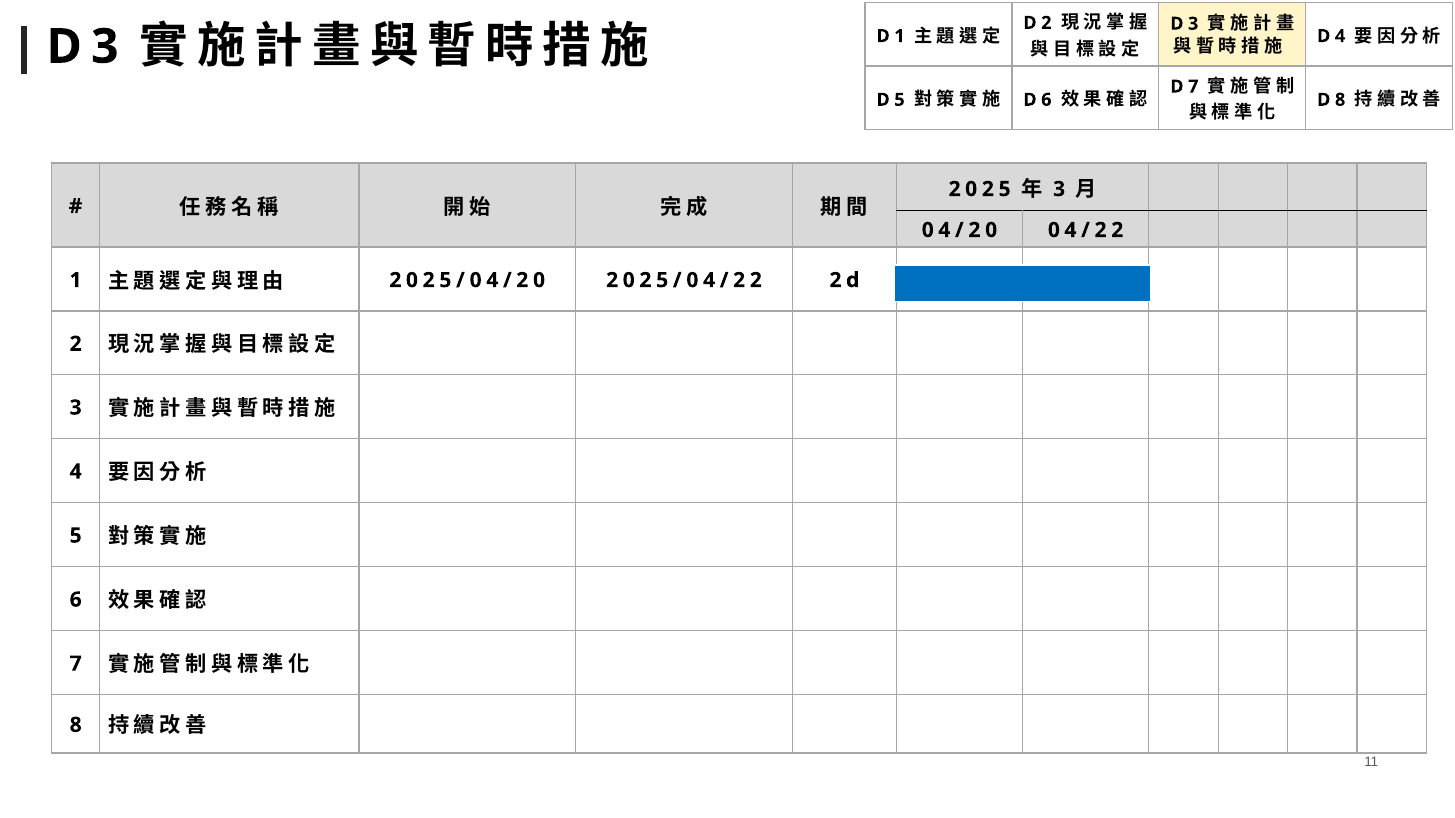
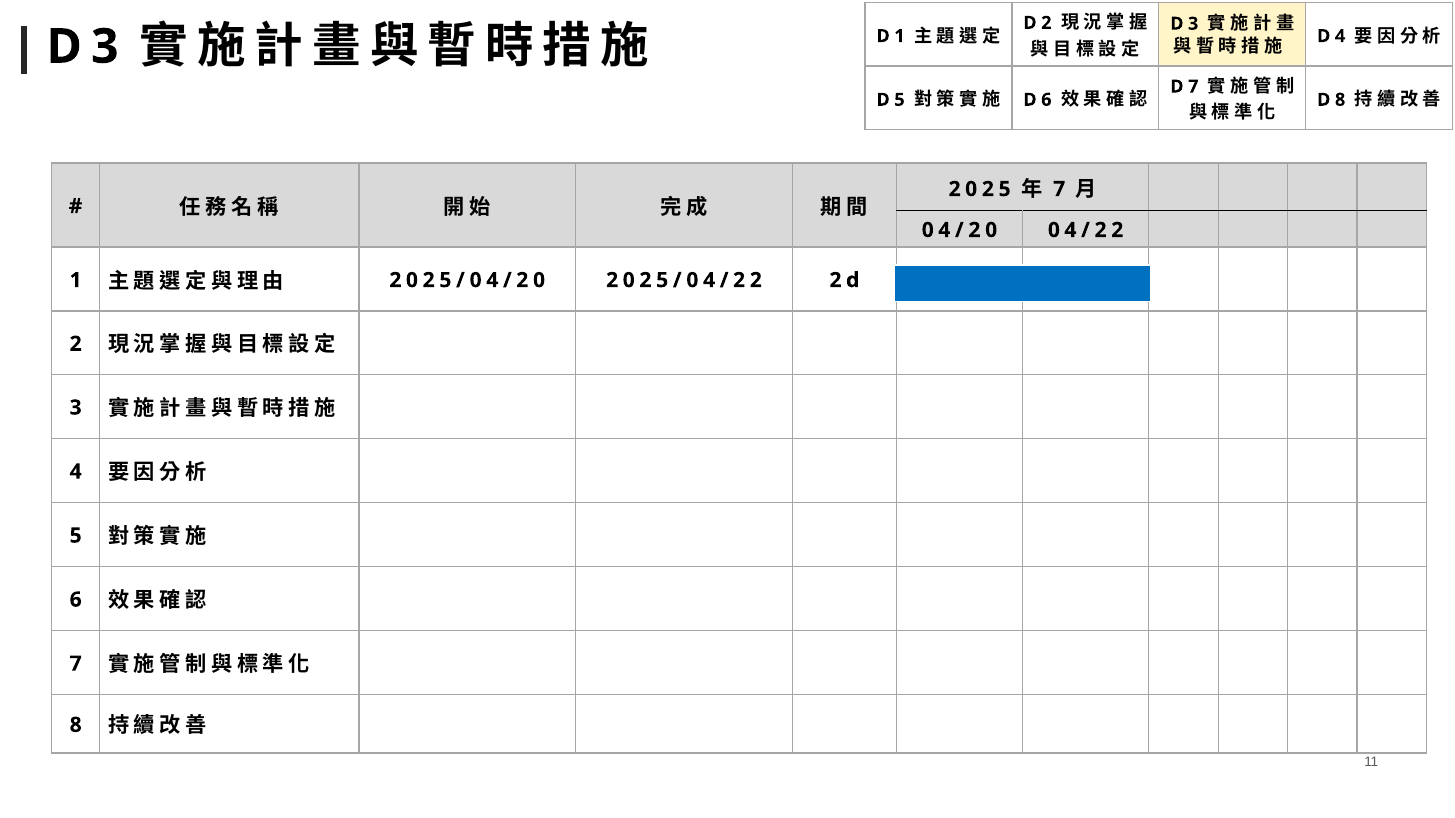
3: 3 -> 7 (1059, 189)
